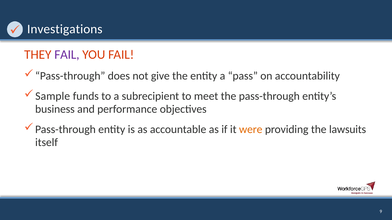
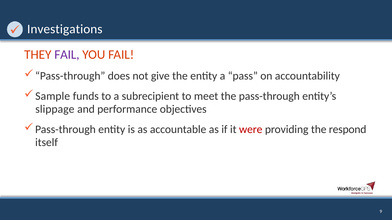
business: business -> slippage (55, 109)
were colour: orange -> red (251, 130)
lawsuits: lawsuits -> respond (348, 130)
